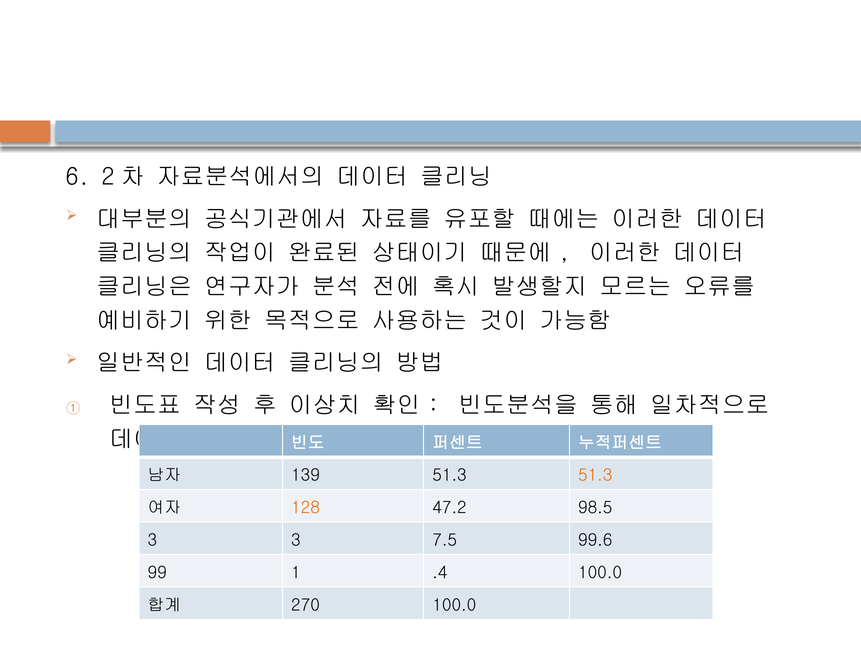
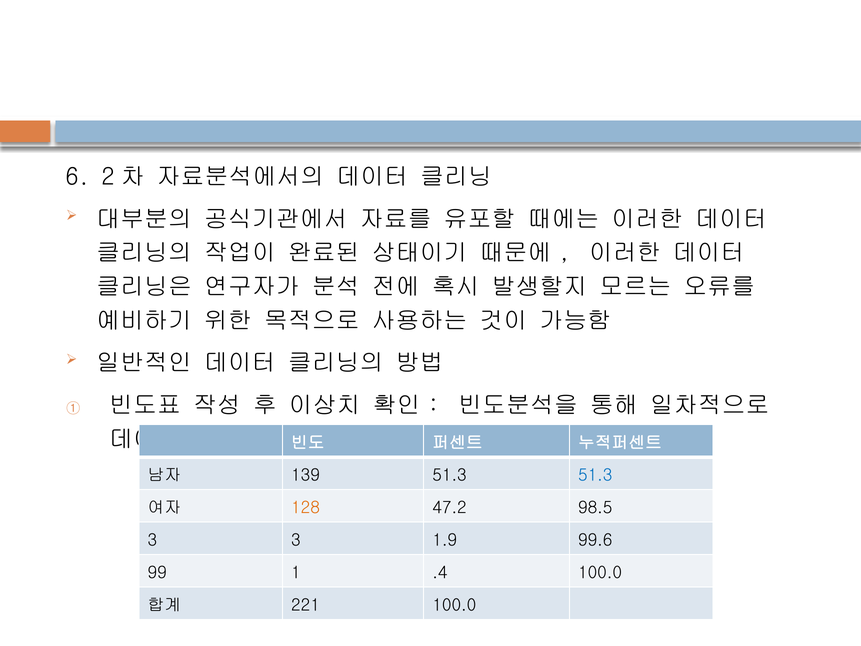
51.3 colour: orange -> blue (595, 475)
7.5: 7.5 -> 1.9 (445, 540)
270: 270 -> 221 (305, 605)
